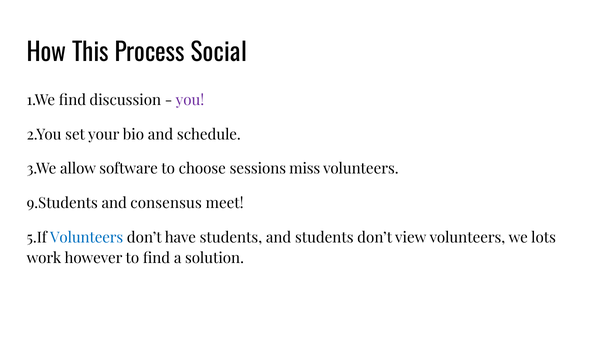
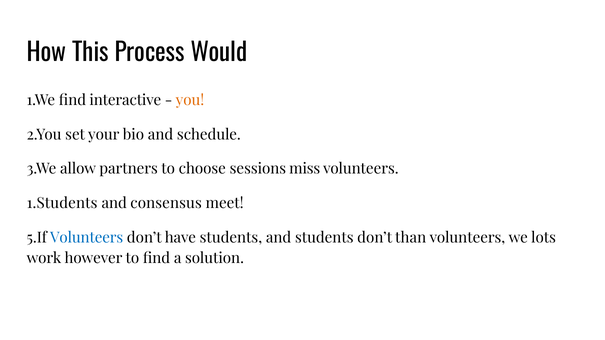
Social: Social -> Would (219, 53)
discussion: discussion -> interactive (125, 101)
you colour: purple -> orange (190, 101)
software: software -> partners (129, 169)
9.Students: 9.Students -> 1.Students (62, 203)
view: view -> than (411, 238)
